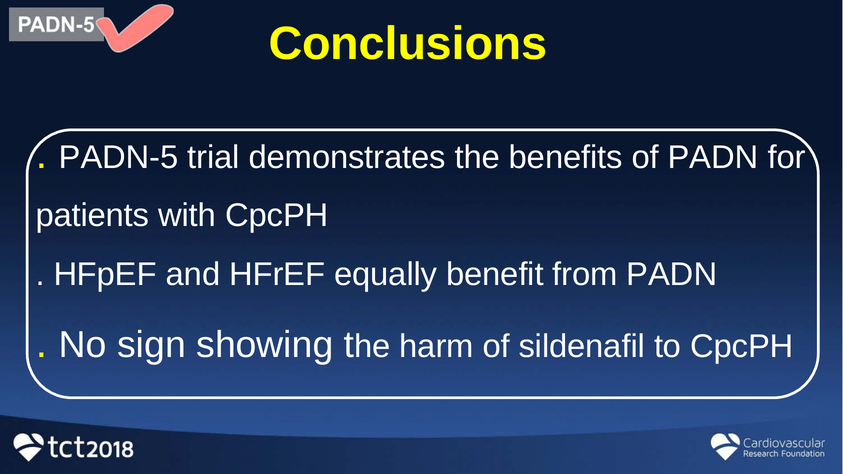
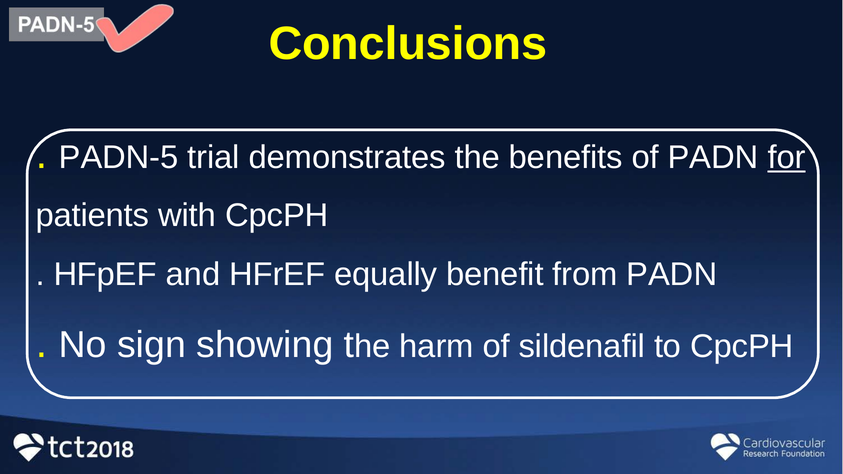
for underline: none -> present (787, 158)
